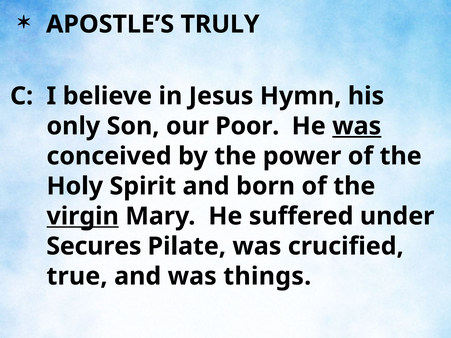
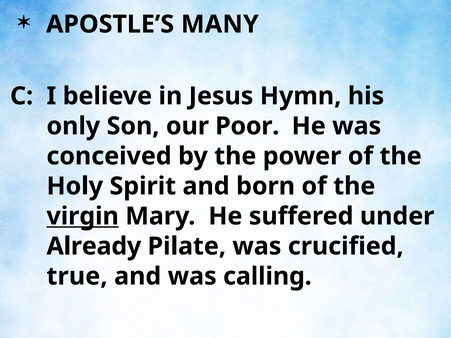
TRULY: TRULY -> MANY (220, 24)
was underline: present -> none (357, 126)
Secures: Secures -> Already (94, 246)
things: things -> calling (267, 276)
